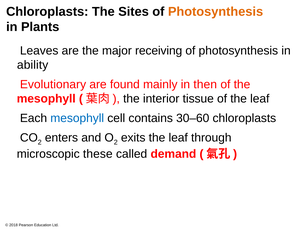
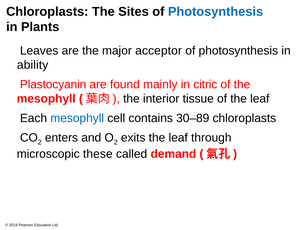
Photosynthesis colour: orange -> blue (216, 12)
receiving: receiving -> acceptor (159, 51)
Evolutionary: Evolutionary -> Plastocyanin (53, 85)
then: then -> citric (205, 85)
30–60: 30–60 -> 30–89 (193, 118)
